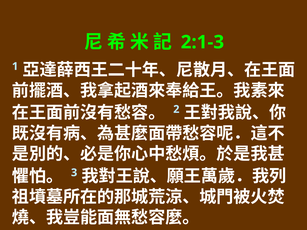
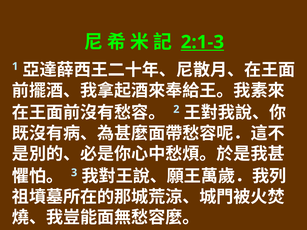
2:1-3 underline: none -> present (202, 42)
